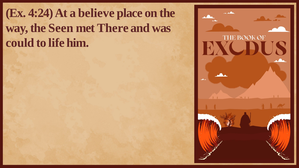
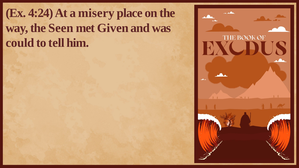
believe: believe -> misery (96, 13)
There: There -> Given (113, 28)
life: life -> tell (56, 43)
